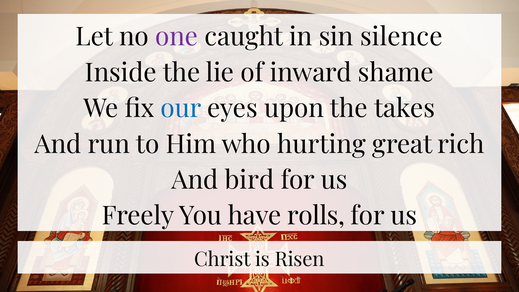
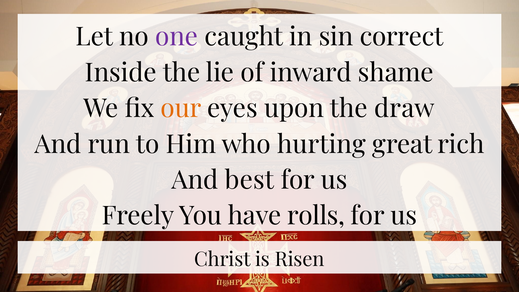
silence: silence -> correct (402, 37)
our colour: blue -> orange (181, 109)
takes: takes -> draw (404, 109)
bird: bird -> best (249, 180)
